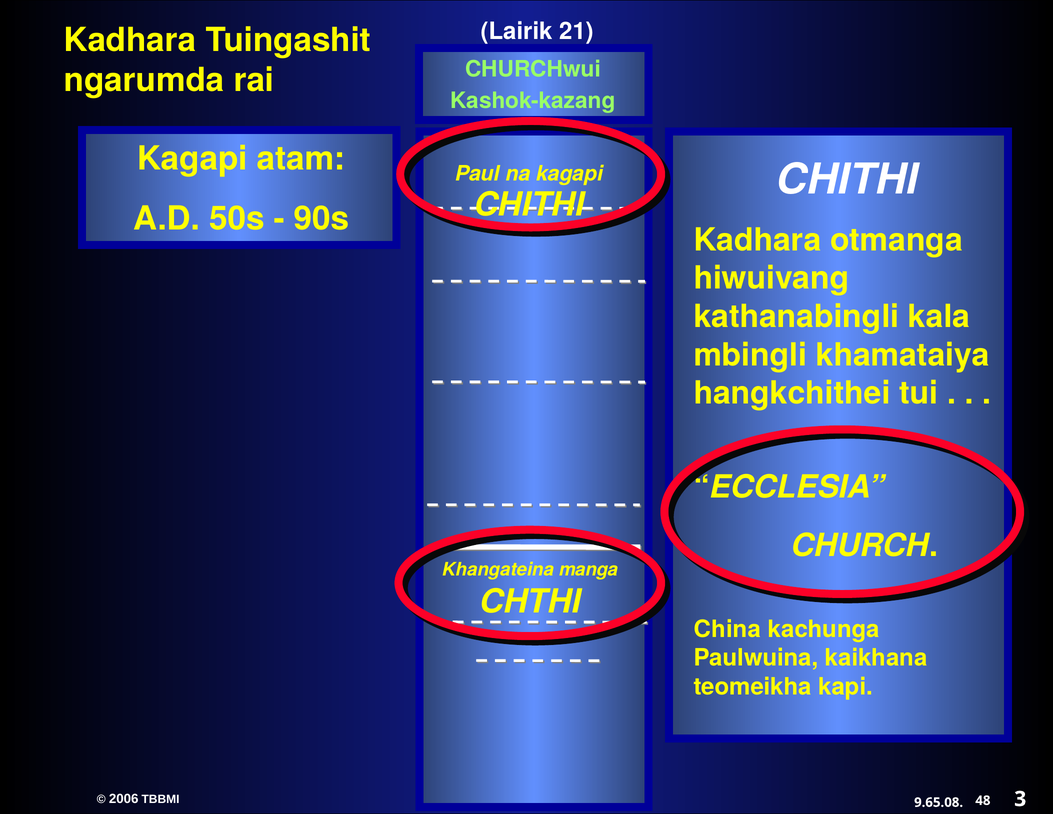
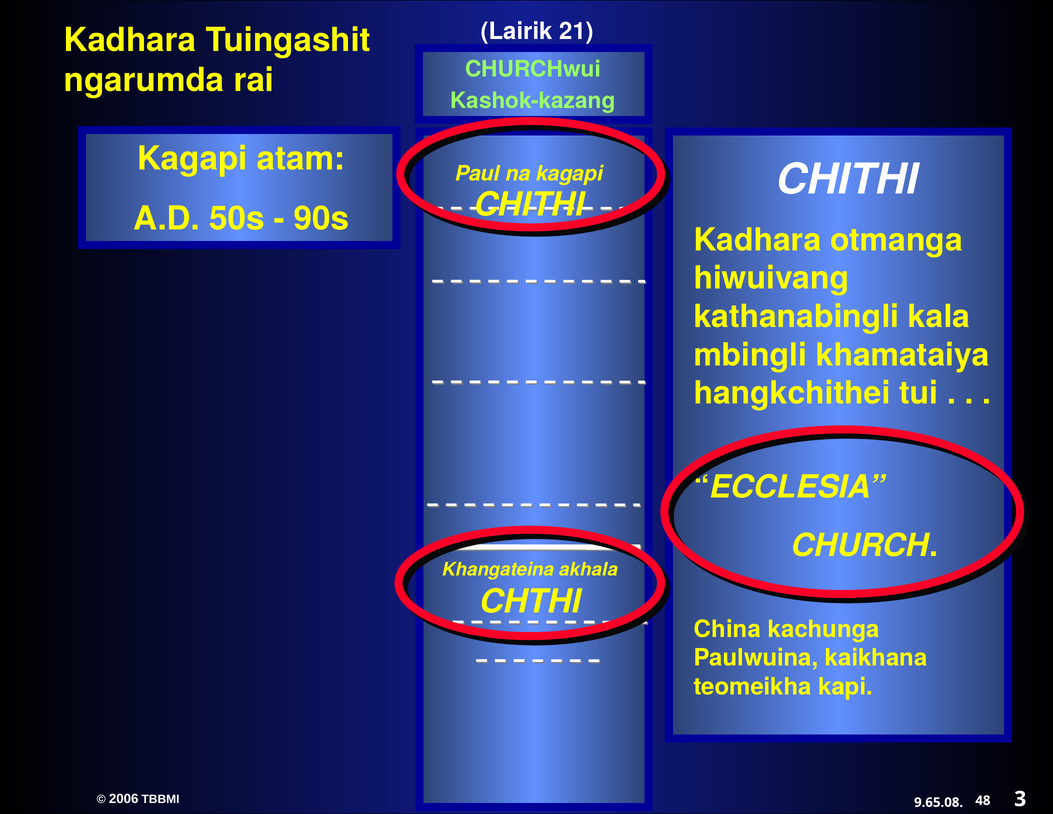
manga: manga -> akhala (589, 570)
